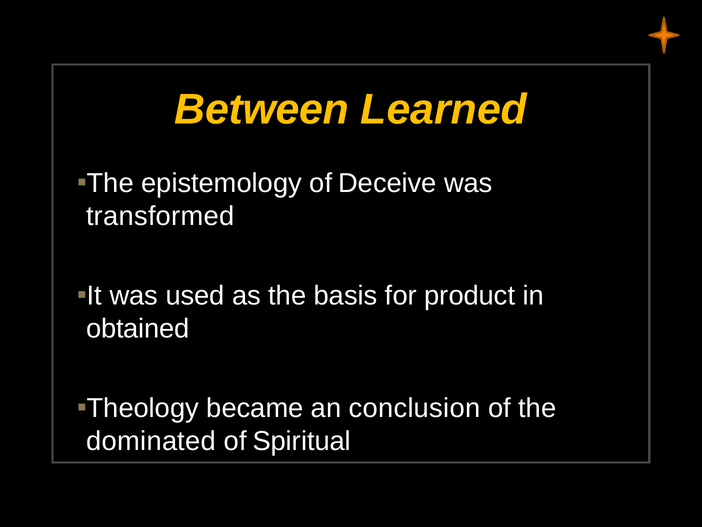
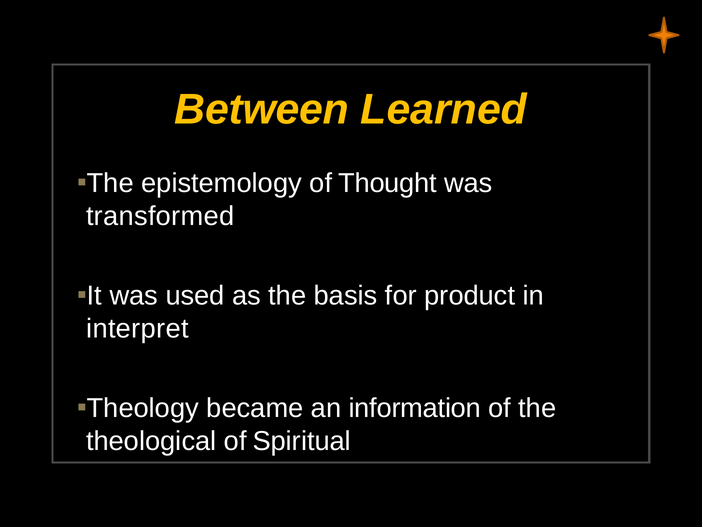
Deceive: Deceive -> Thought (388, 183)
obtained: obtained -> interpret (137, 328)
conclusion: conclusion -> information (415, 408)
dominated: dominated -> theological (151, 441)
